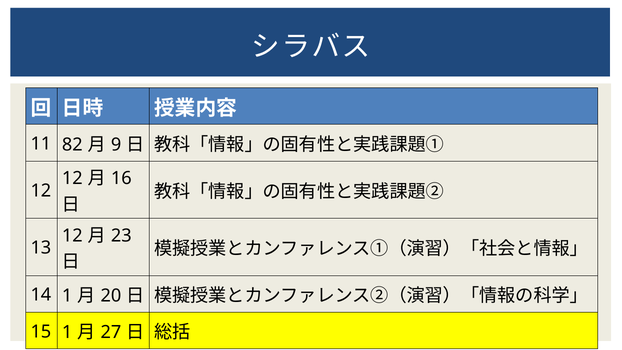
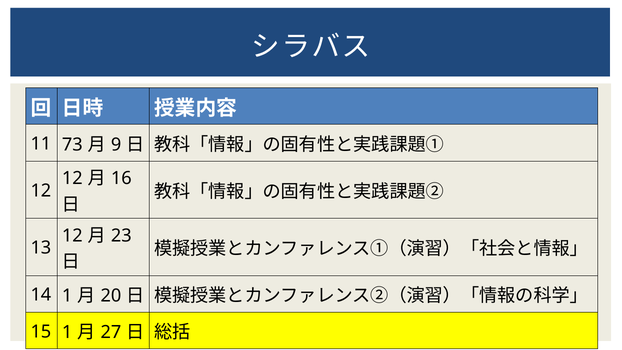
82: 82 -> 73 (72, 145)
